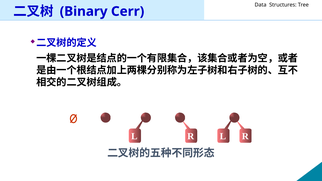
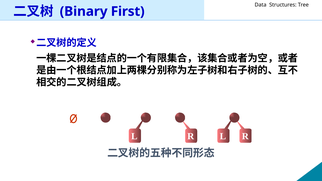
Cerr: Cerr -> First (128, 11)
